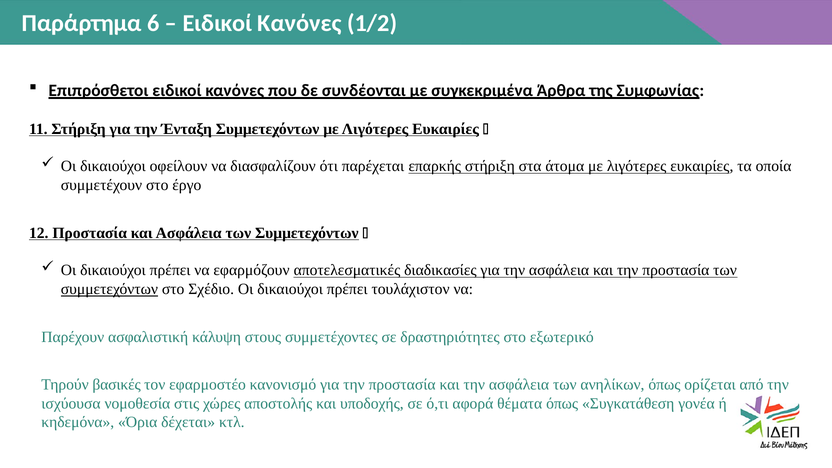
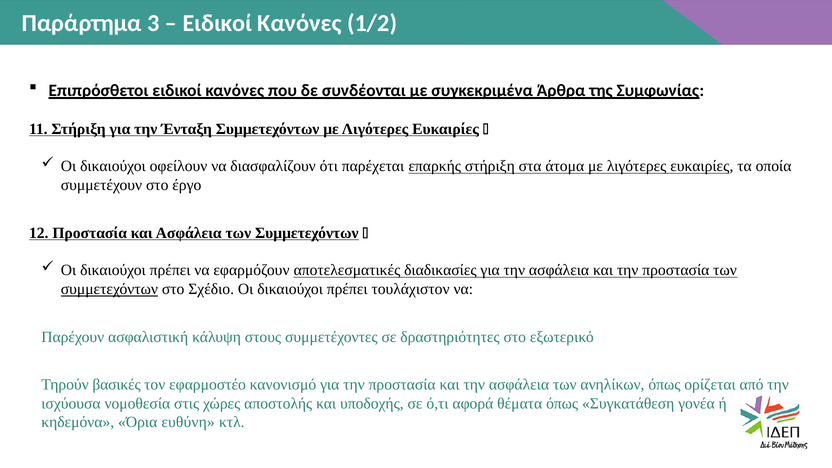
6: 6 -> 3 (153, 23)
δέχεται: δέχεται -> ευθύνη (188, 422)
